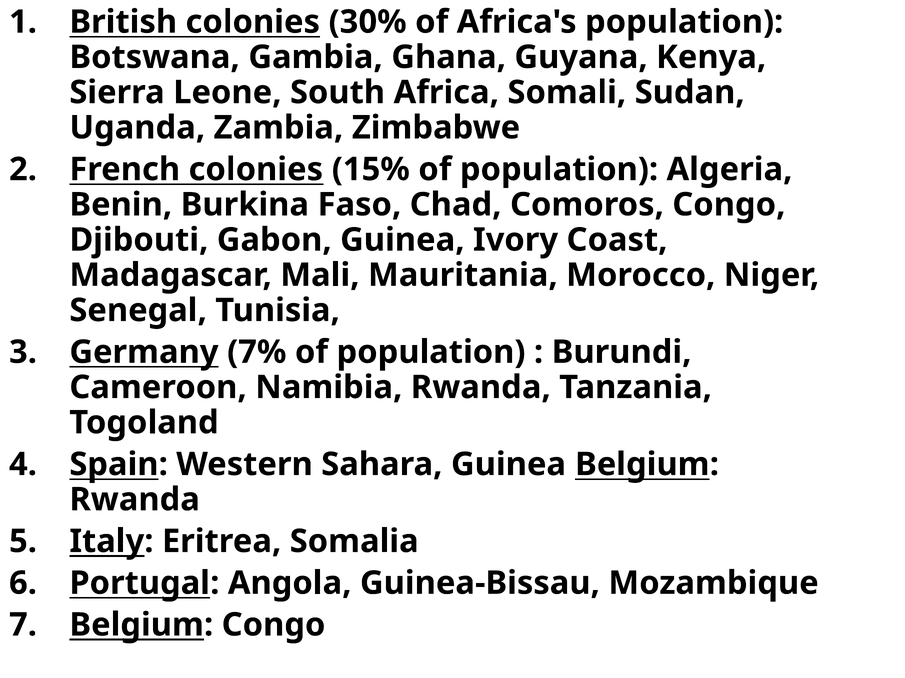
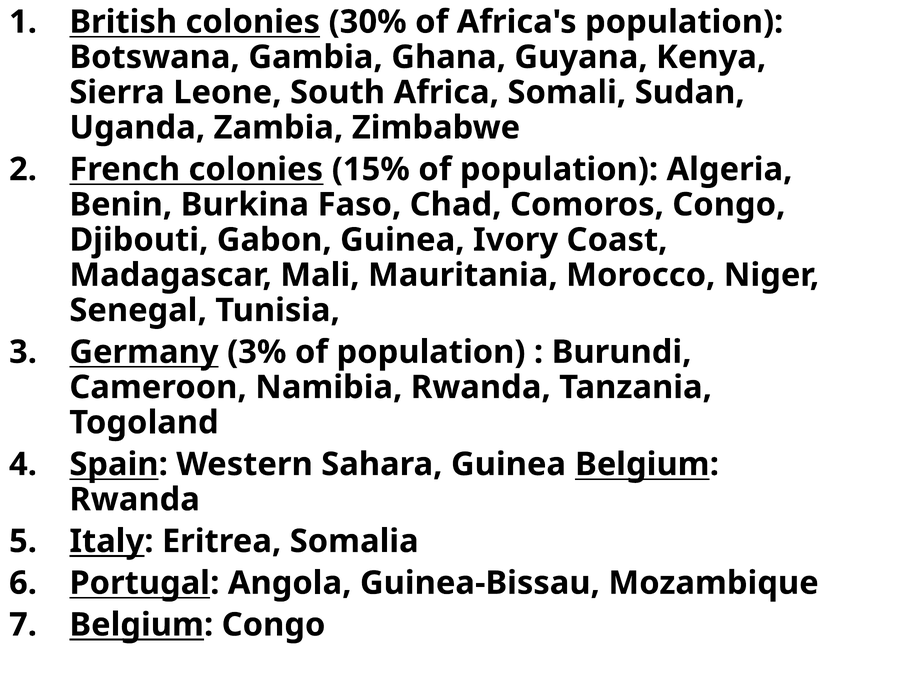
7%: 7% -> 3% (257, 352)
